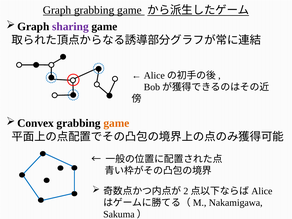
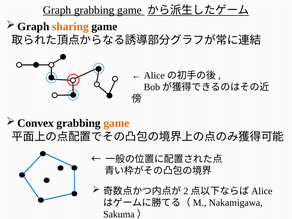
sharing colour: purple -> orange (70, 27)
